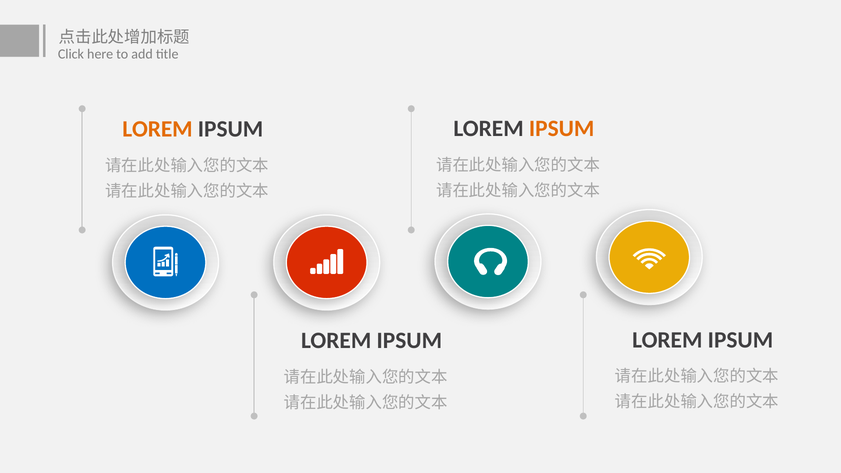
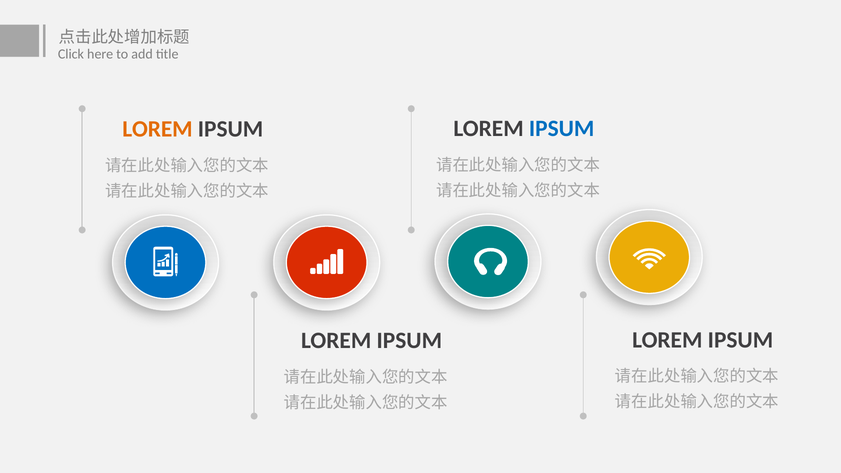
IPSUM colour: orange -> blue (562, 129)
